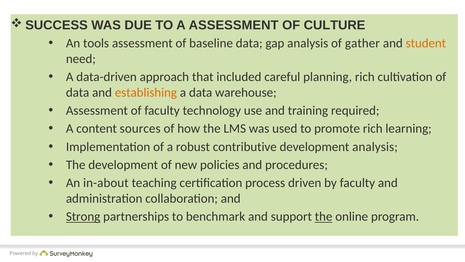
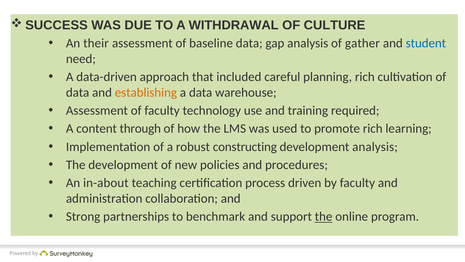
A ASSESSMENT: ASSESSMENT -> WITHDRAWAL (234, 25)
tools: tools -> their (96, 43)
student colour: orange -> blue (426, 43)
sources: sources -> through (140, 128)
contributive: contributive -> constructing (245, 147)
Strong underline: present -> none (83, 216)
